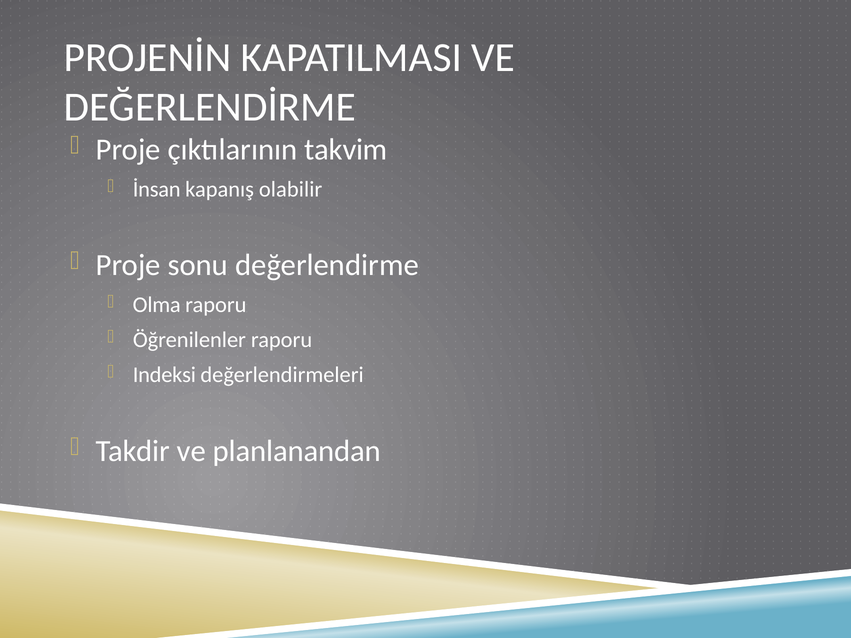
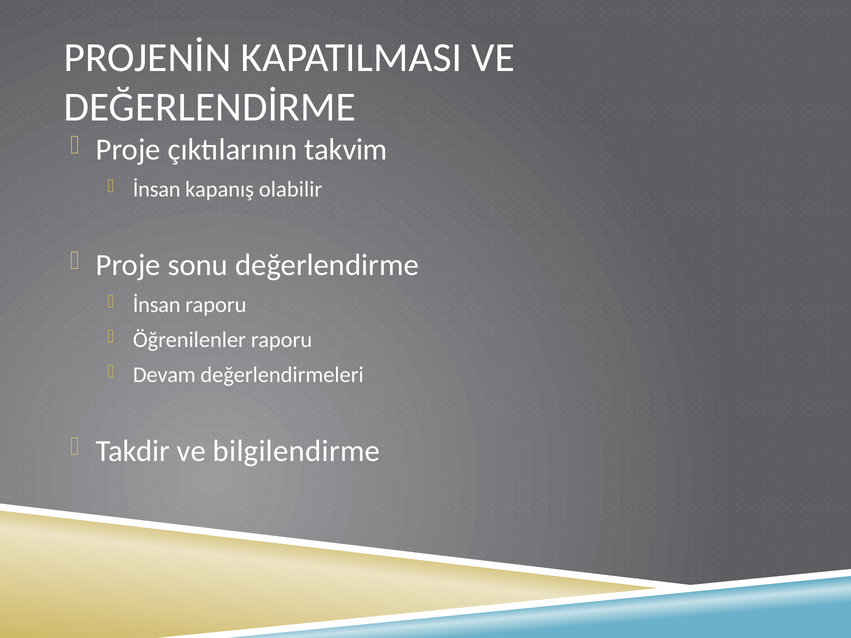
Olma: Olma -> İnsan (157, 305)
Indeksi: Indeksi -> Devam (164, 375)
planlanandan: planlanandan -> bilgilendirme (297, 451)
